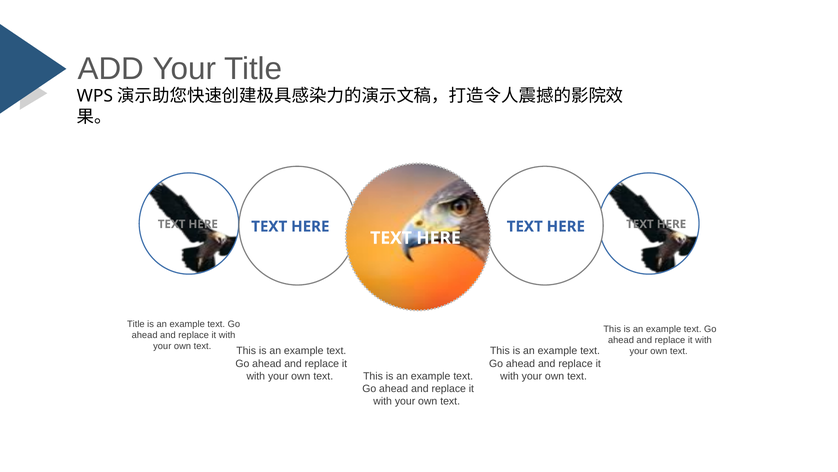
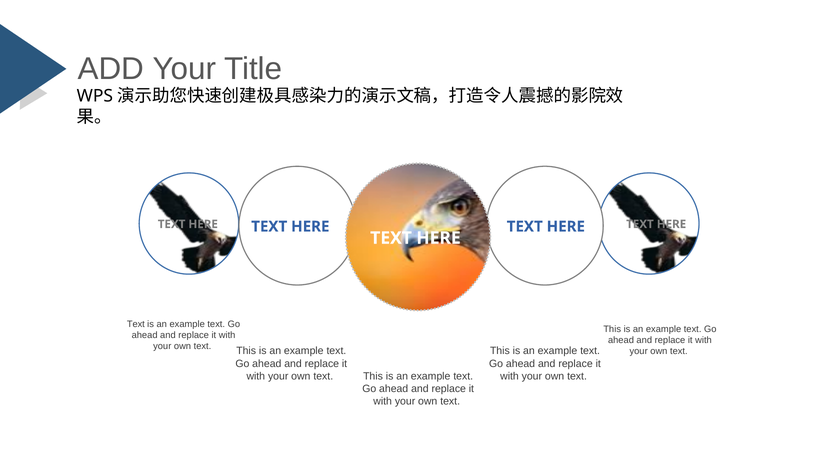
Title: Title -> Text (136, 324)
